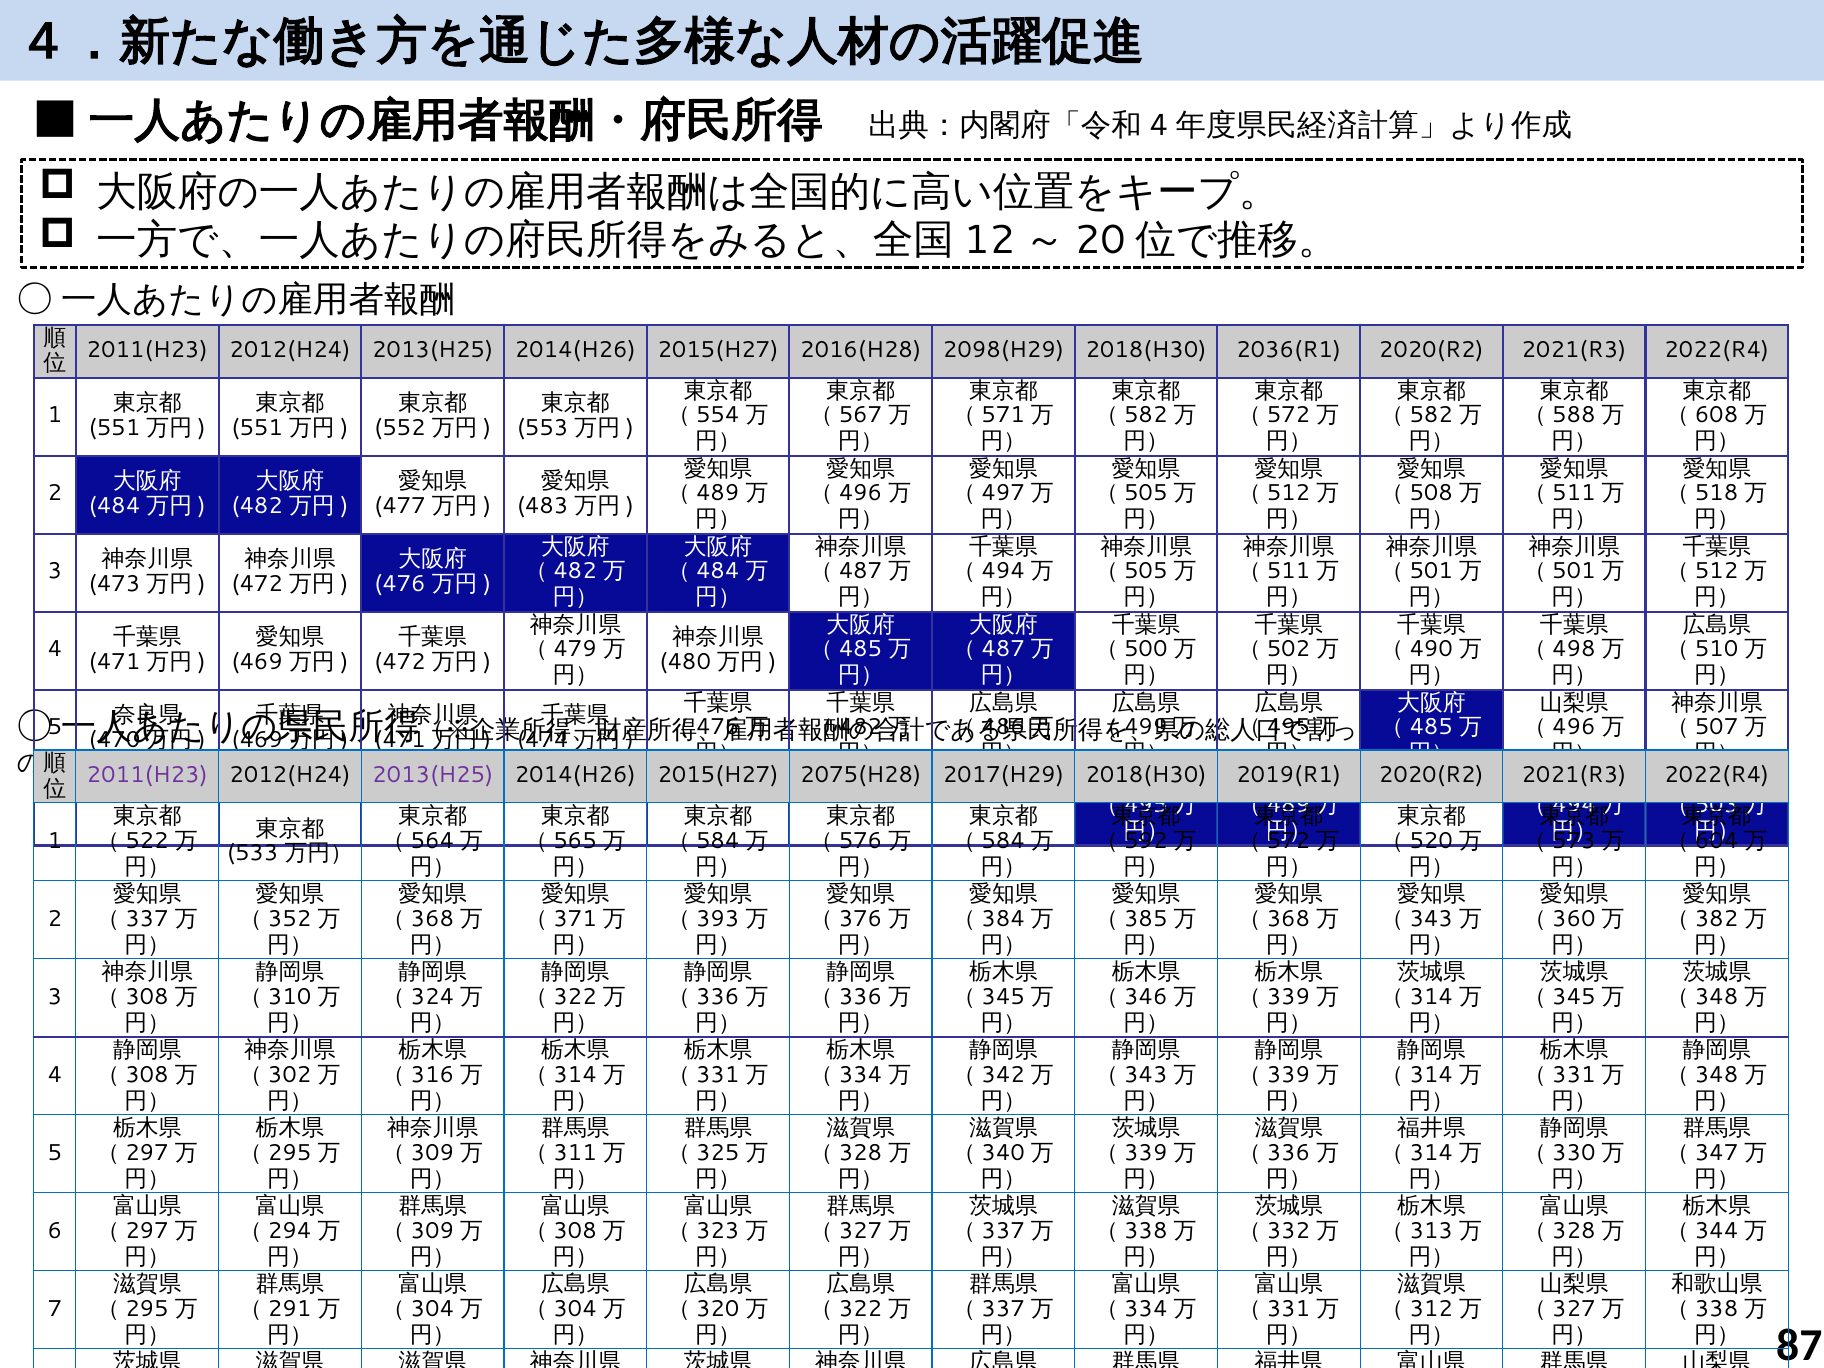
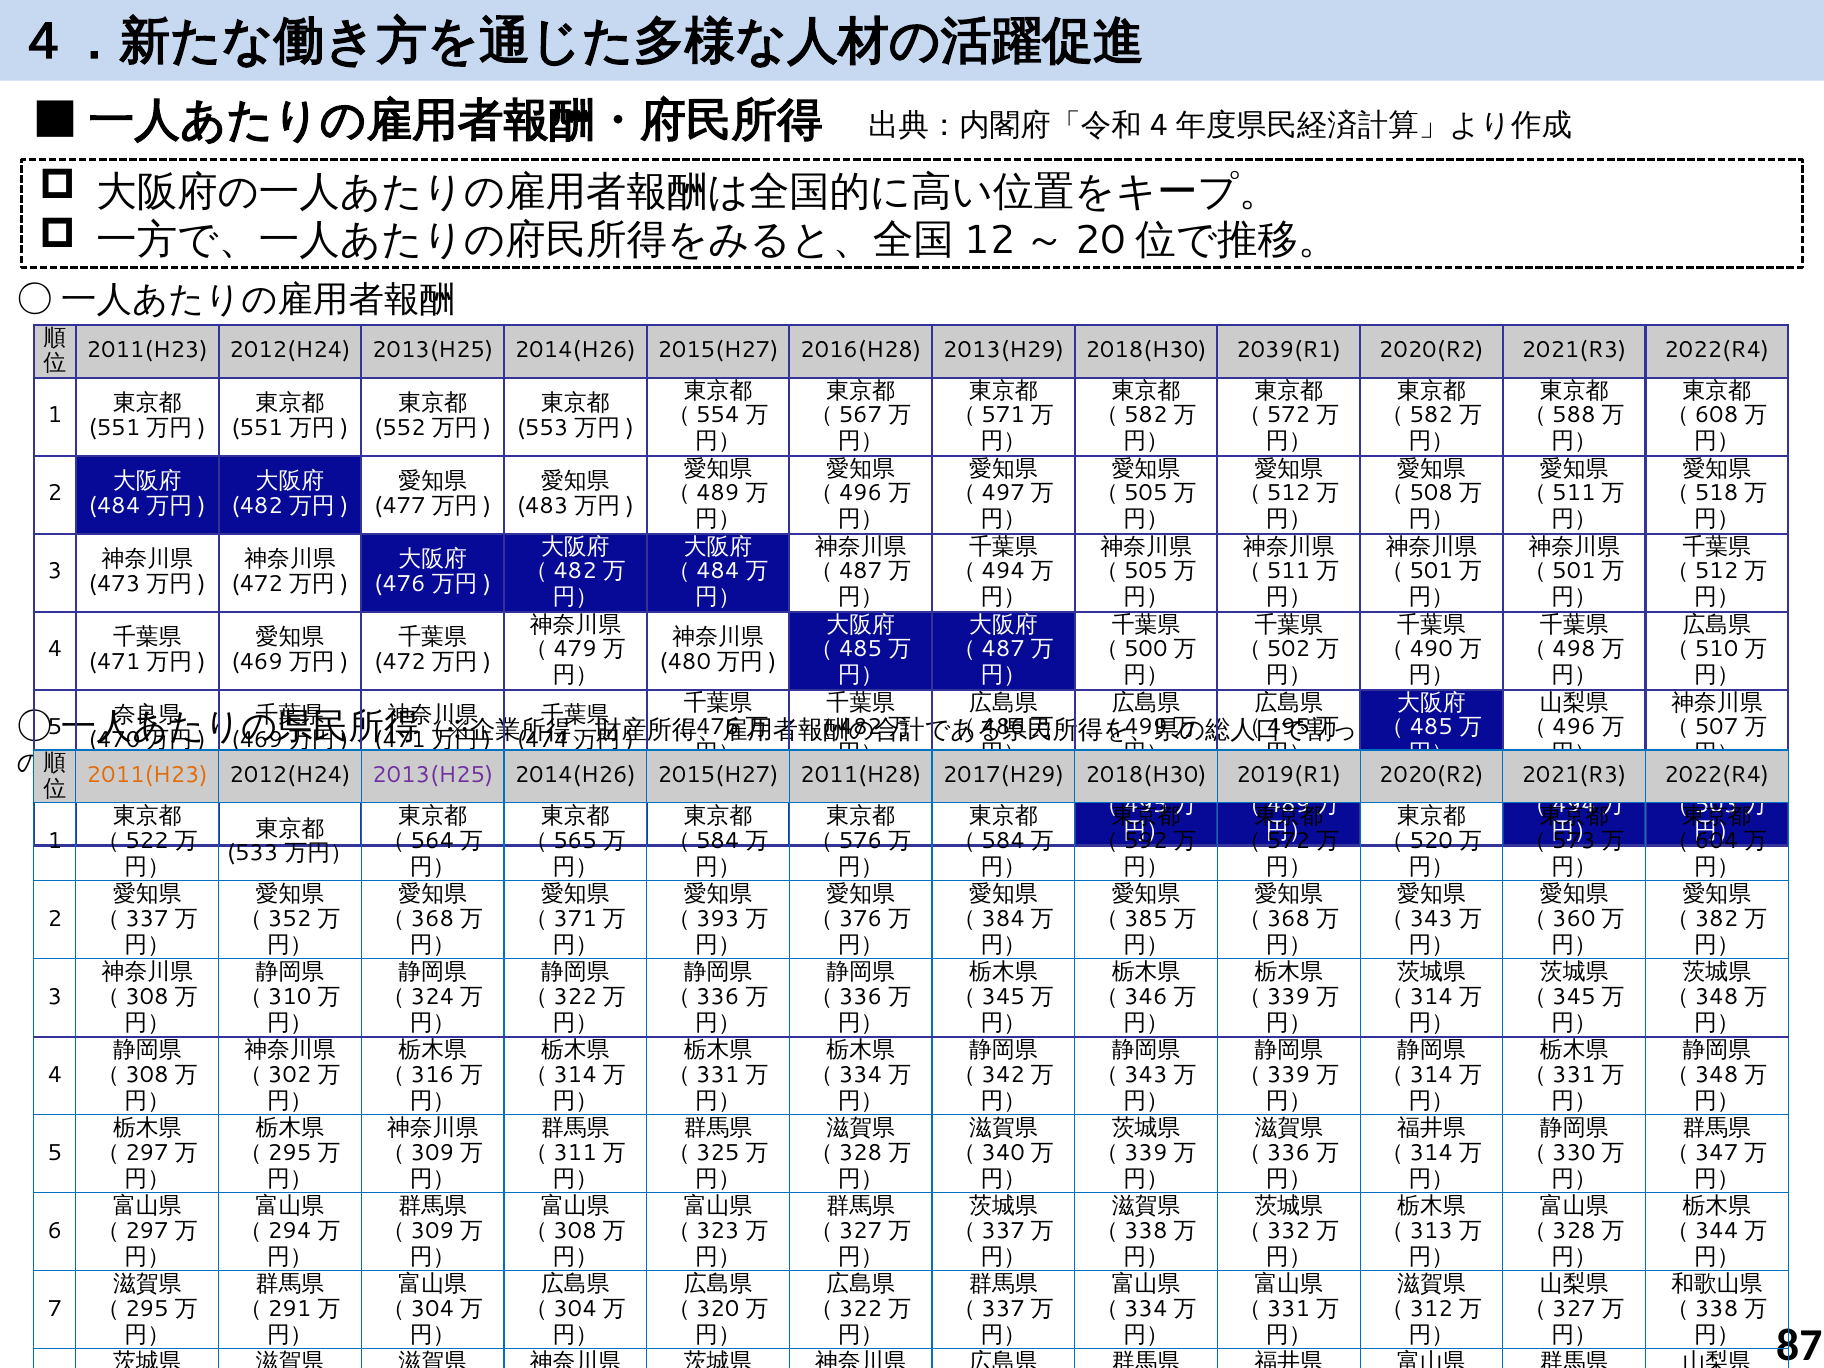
2098(H29: 2098(H29 -> 2013(H29 (1003, 350)
2036(R1: 2036(R1 -> 2039(R1 (1289, 350)
2011(H23 colour: purple -> orange (147, 775)
2075(H28: 2075(H28 -> 2011(H28 (861, 775)
